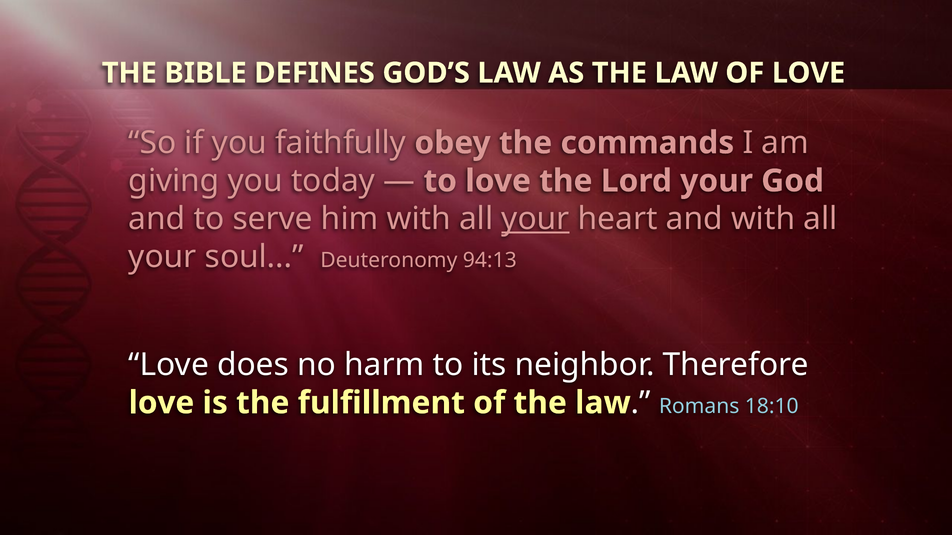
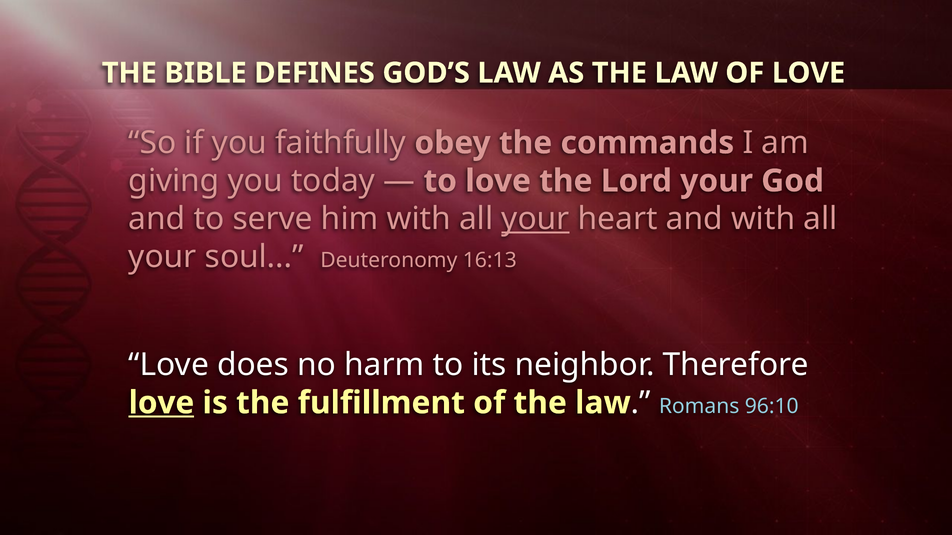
94:13: 94:13 -> 16:13 (490, 261)
love underline: none -> present (161, 403)
18:10: 18:10 -> 96:10 (772, 407)
